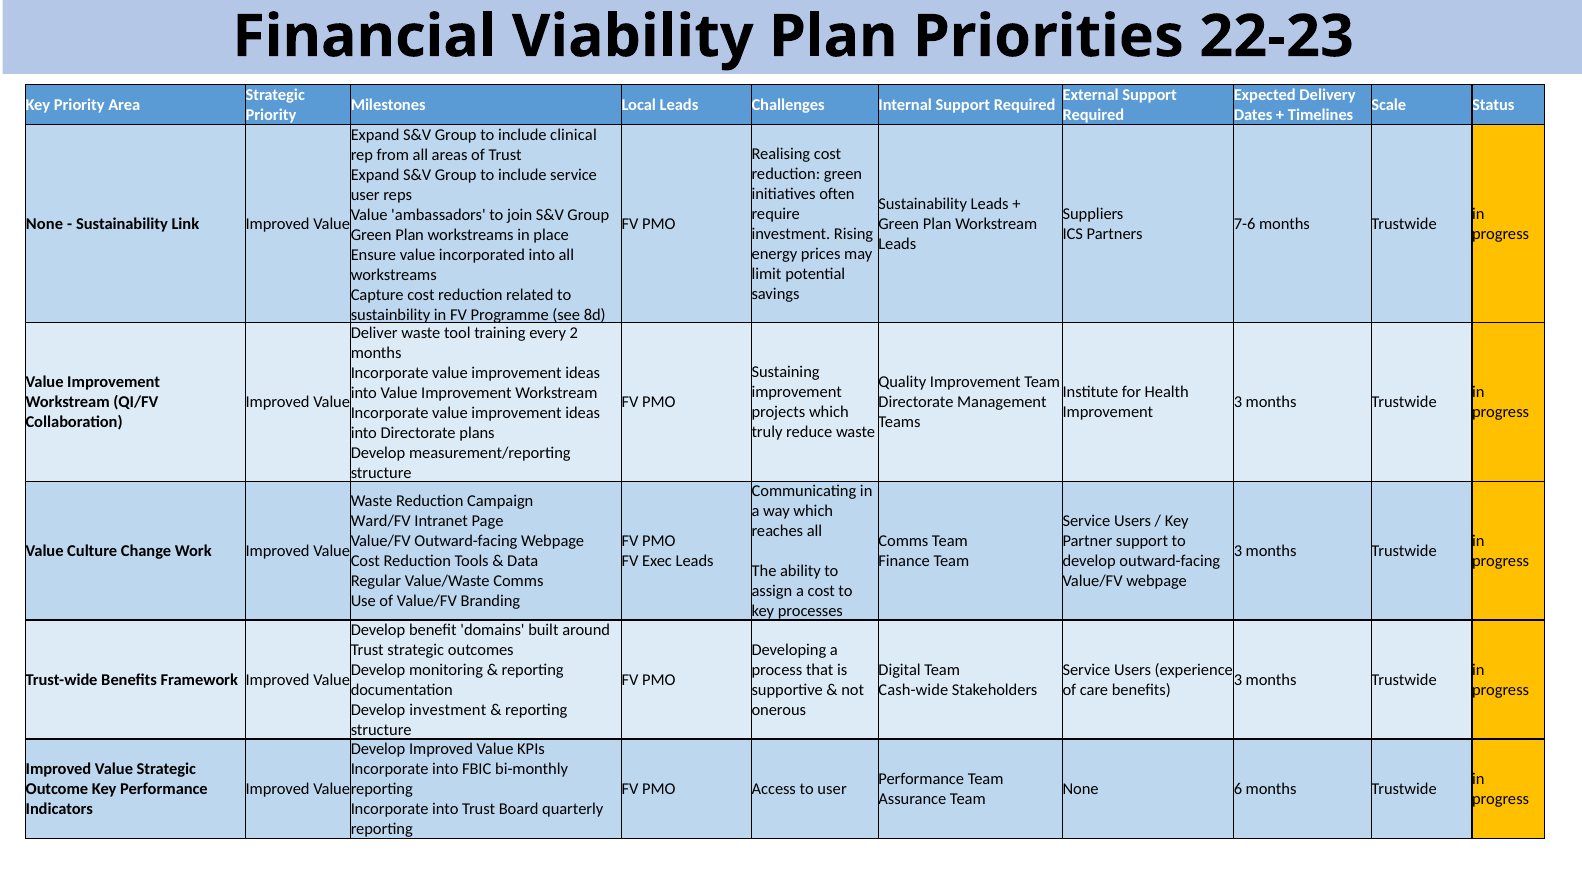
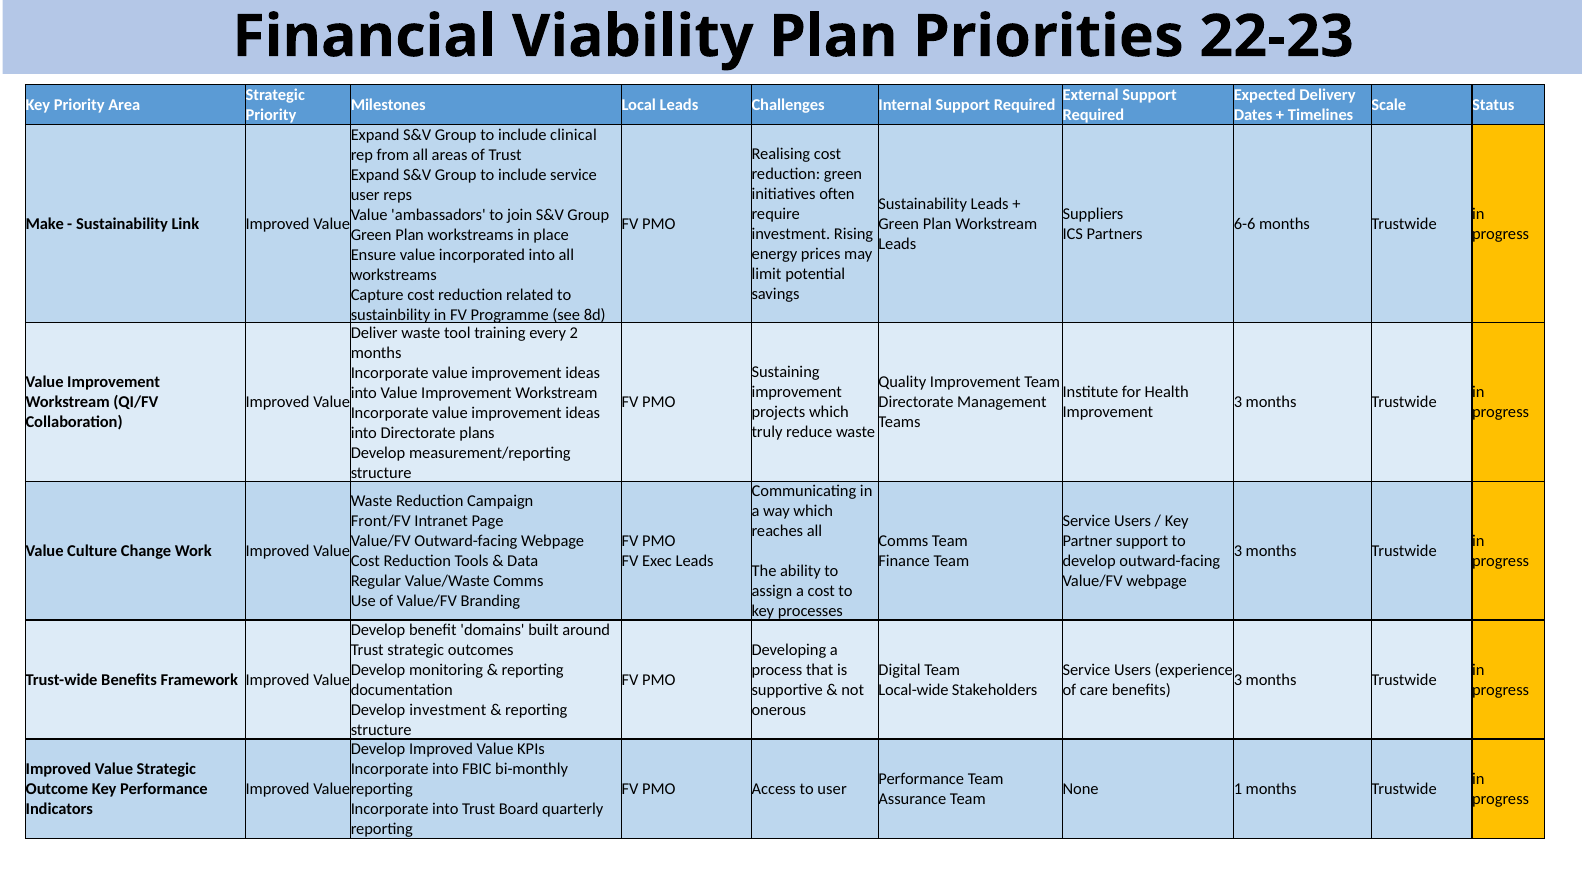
None: None -> Make (45, 224)
7-6: 7-6 -> 6-6 (1245, 224)
Ward/FV: Ward/FV -> Front/FV (381, 521)
Cash-wide: Cash-wide -> Local-wide (913, 690)
6: 6 -> 1 (1238, 789)
